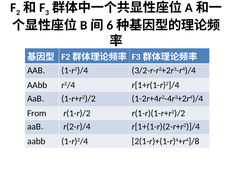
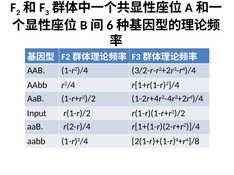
From: From -> Input (37, 114)
